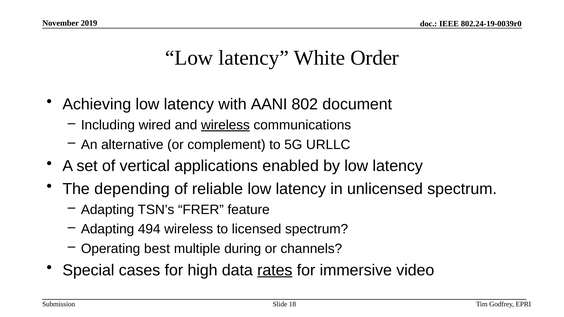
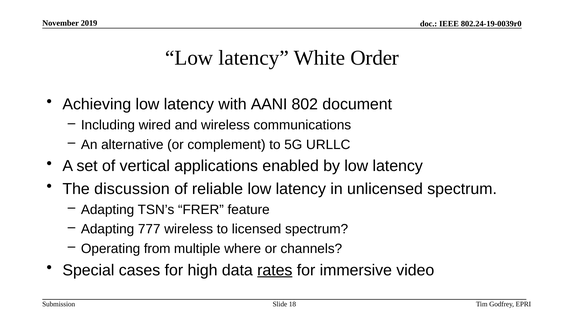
wireless underline: present -> none (225, 125)
depending: depending -> discussion (132, 189)
494: 494 -> 777 (149, 229)
best: best -> from (157, 249)
during: during -> where (243, 249)
